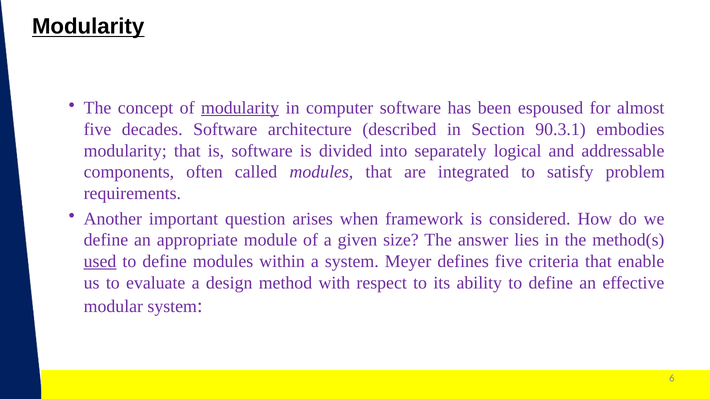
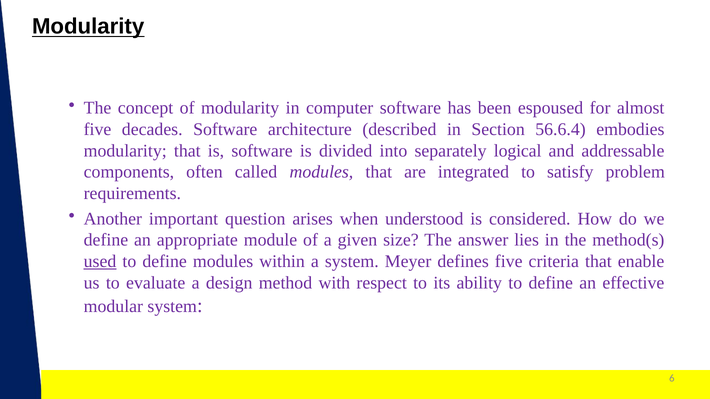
modularity underline: present -> none (240, 108)
90.3.1: 90.3.1 -> 56.6.4 (561, 129)
framework: framework -> understood (424, 219)
